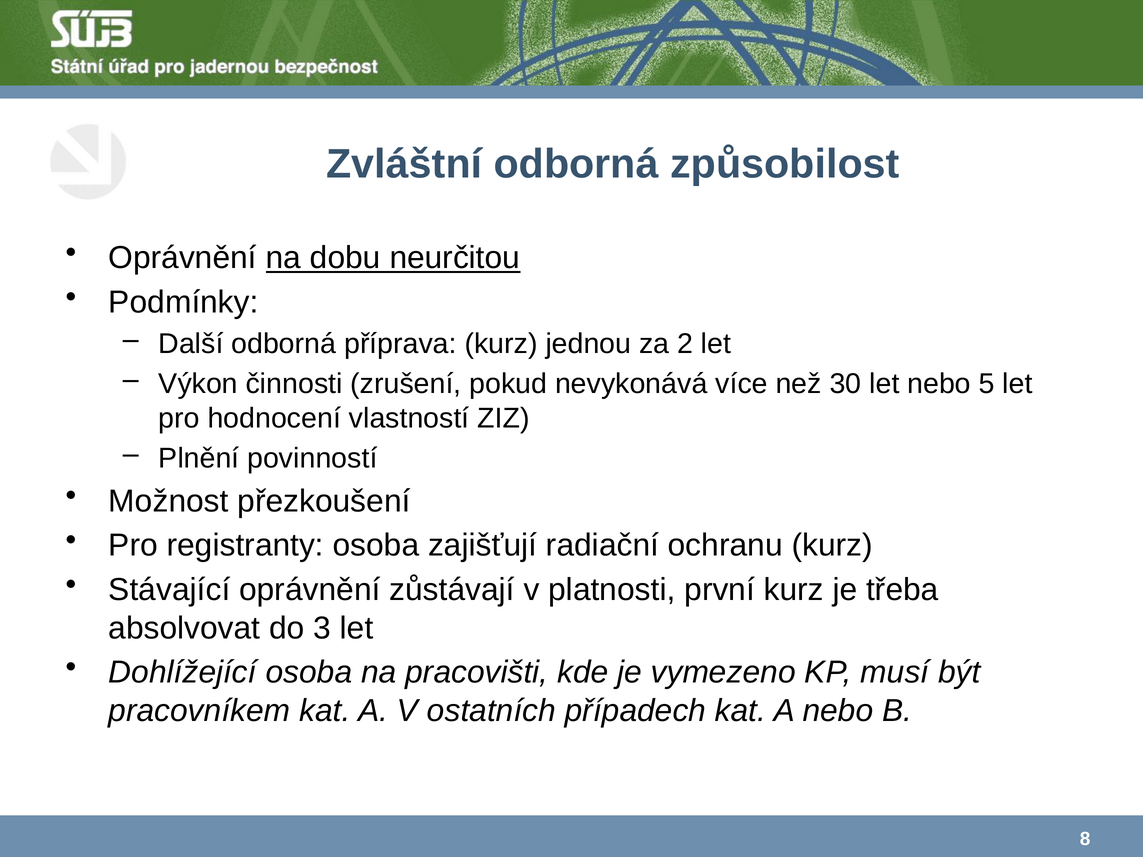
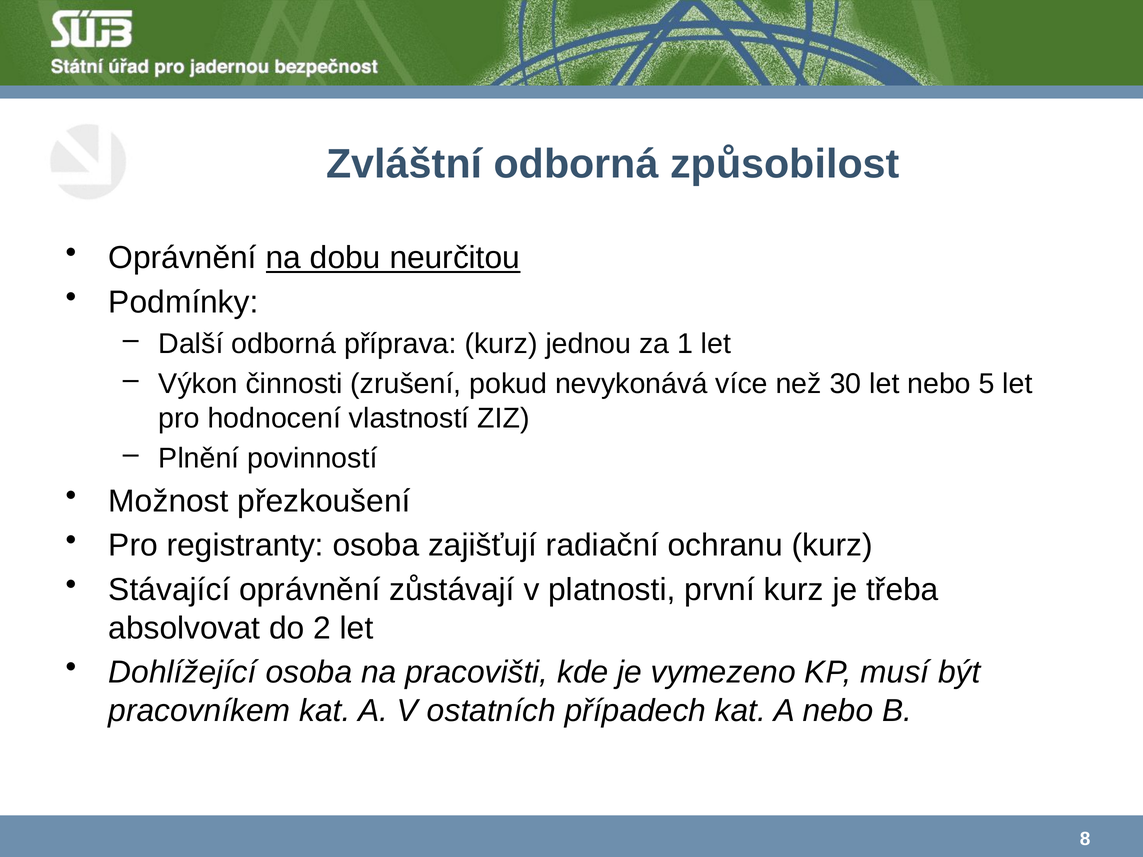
2: 2 -> 1 (685, 344)
3: 3 -> 2 (322, 628)
